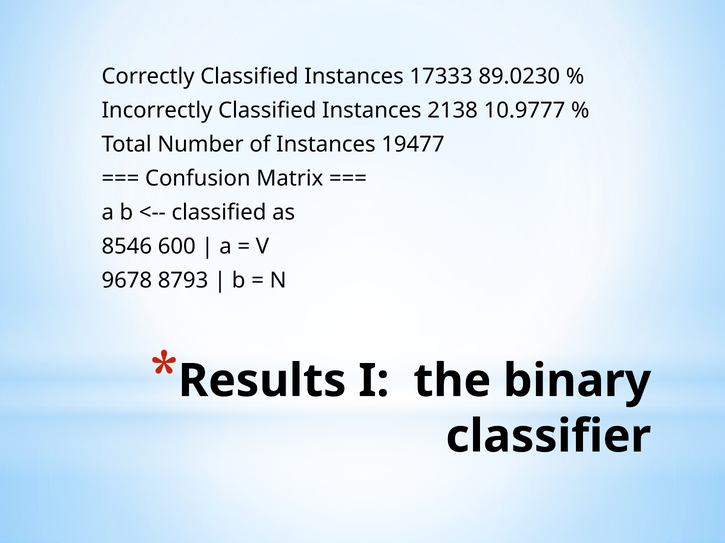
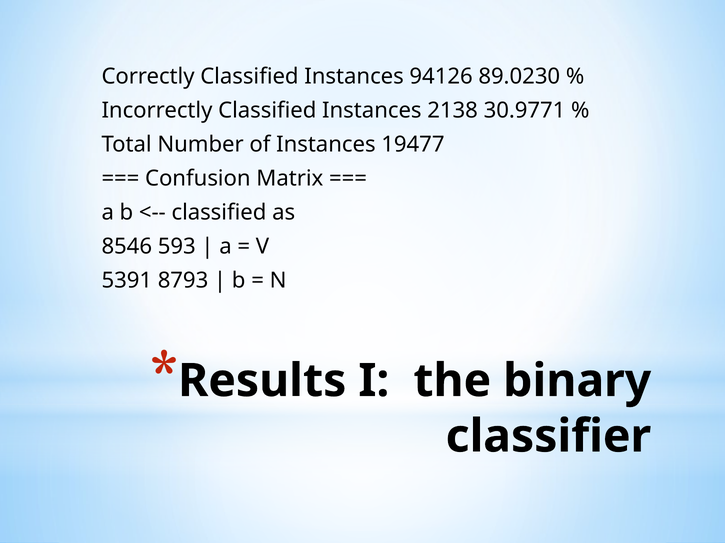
17333: 17333 -> 94126 (441, 76)
10.9777: 10.9777 -> 30.9771 (525, 110)
600: 600 -> 593 (177, 247)
9678: 9678 -> 5391 (127, 281)
